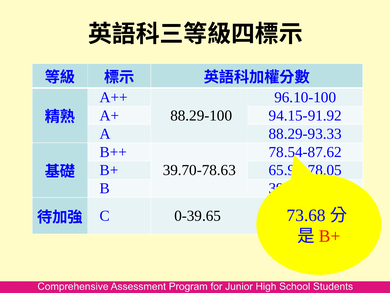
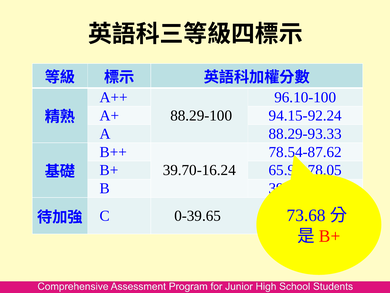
94.15-91.92: 94.15-91.92 -> 94.15-92.24 (305, 115)
39.70-78.63: 39.70-78.63 -> 39.70-16.24 (199, 170)
